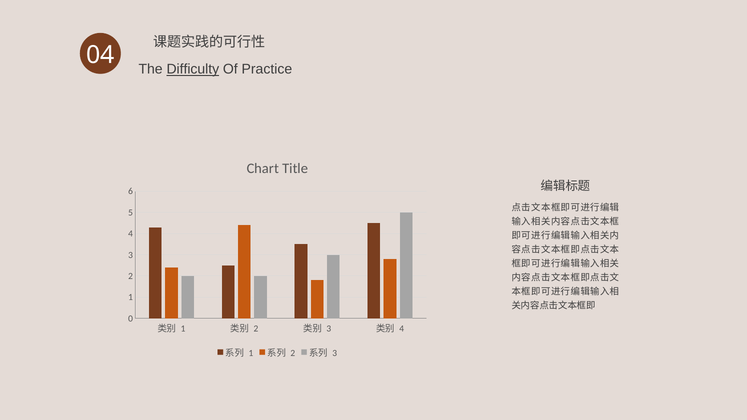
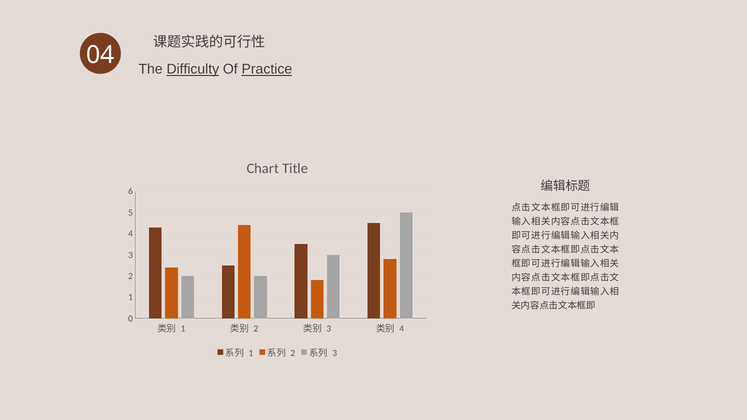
Practice underline: none -> present (267, 69)
